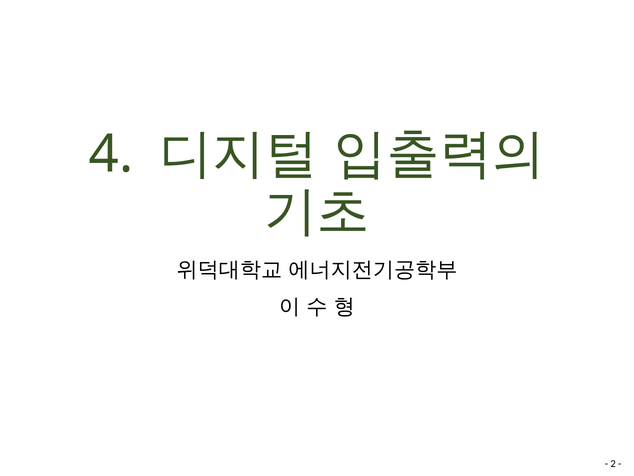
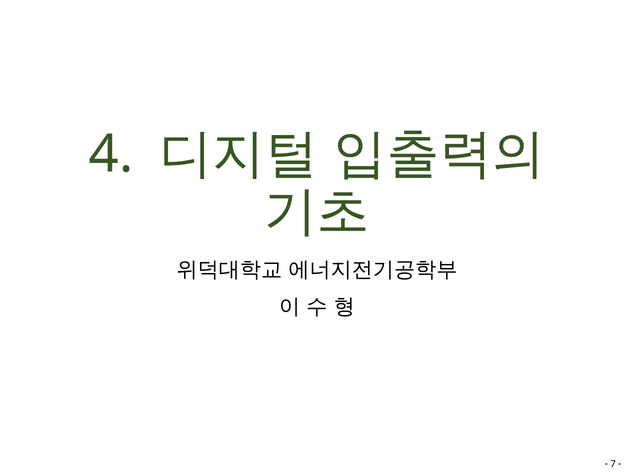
2: 2 -> 7 (613, 463)
